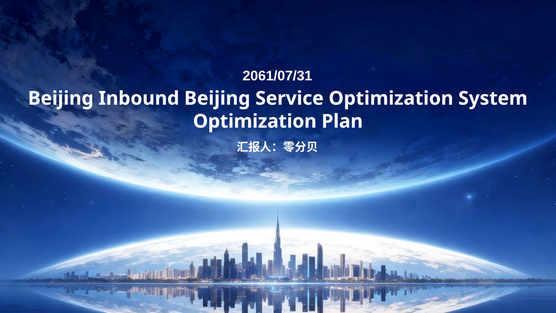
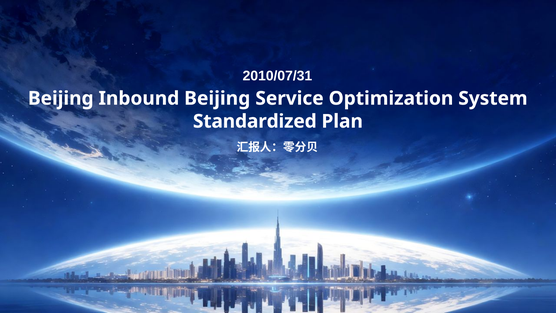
2061/07/31: 2061/07/31 -> 2010/07/31 (277, 76)
Optimization: Optimization -> Standardized (255, 121)
